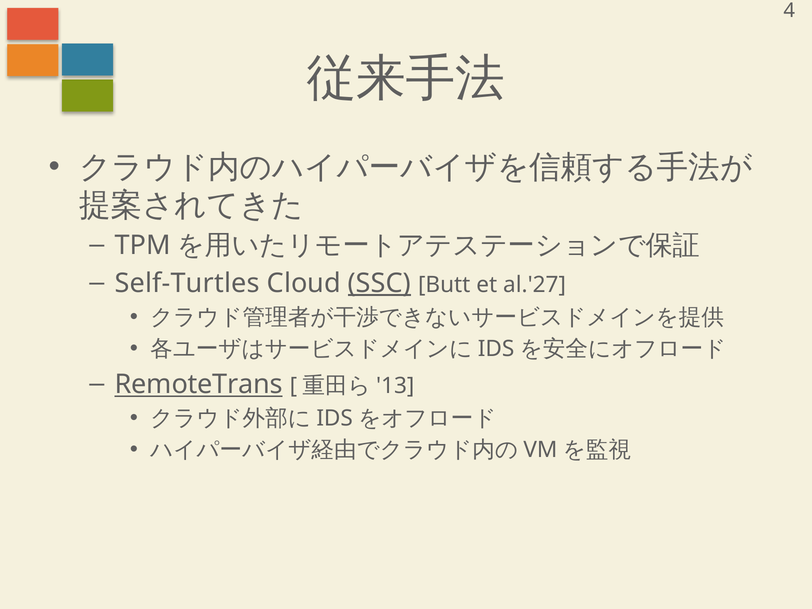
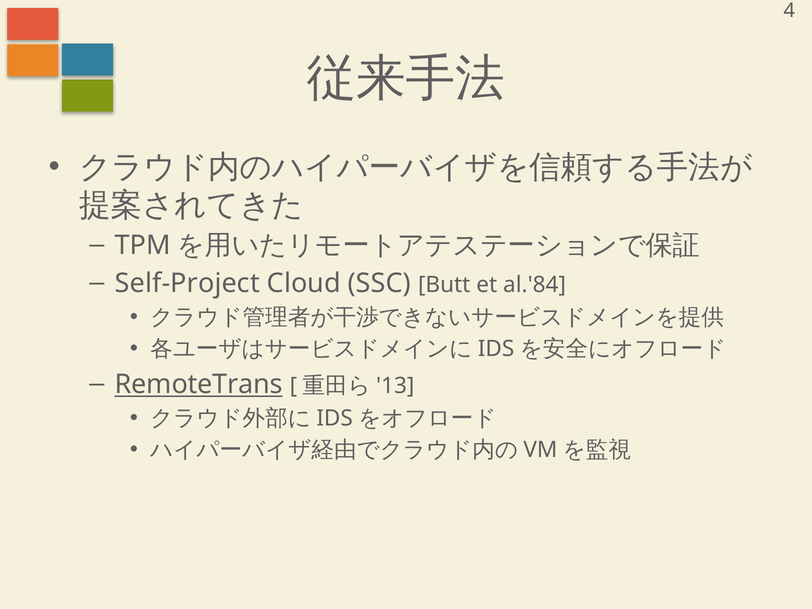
Self-Turtles: Self-Turtles -> Self-Project (187, 283)
SSC underline: present -> none (379, 283)
al.'27: al.'27 -> al.'84 (535, 285)
